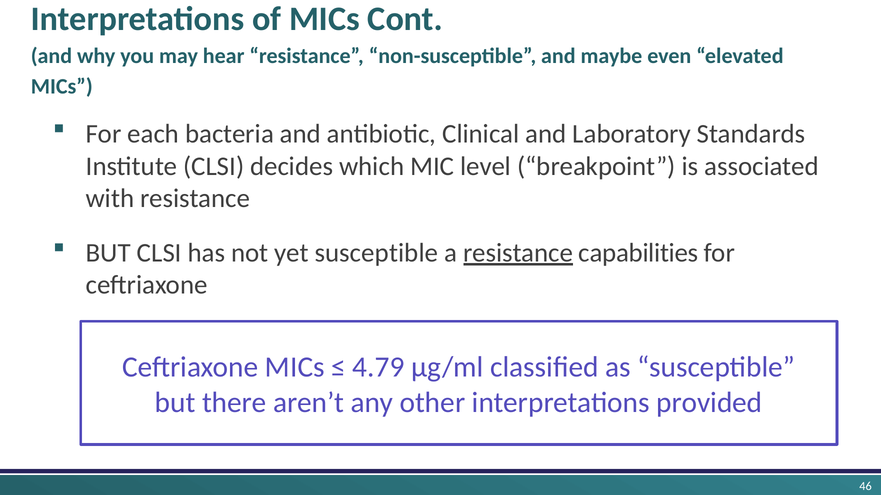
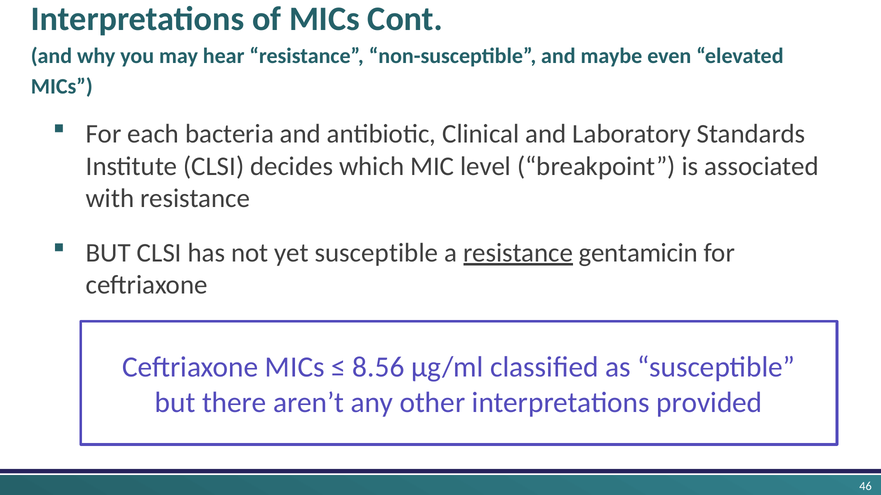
capabilities: capabilities -> gentamicin (638, 253)
4.79: 4.79 -> 8.56 (378, 368)
